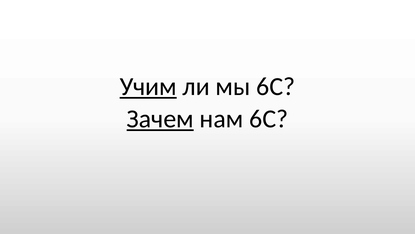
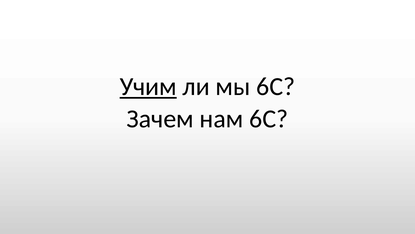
Зачем underline: present -> none (160, 119)
